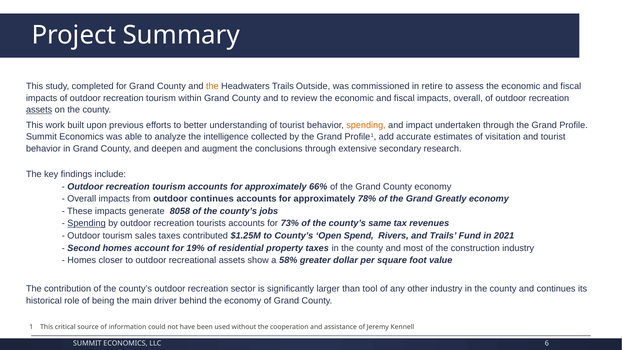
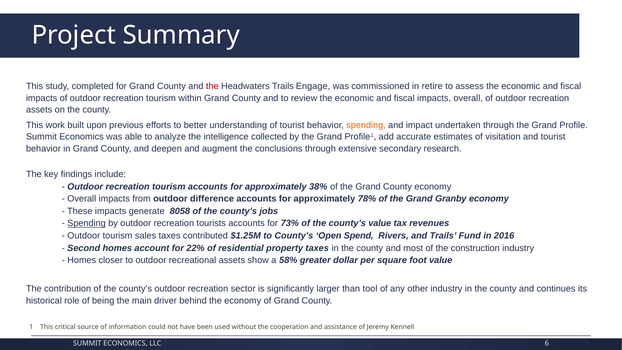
the colour: orange -> red (212, 86)
Outside: Outside -> Engage (313, 86)
assets underline: present -> none (39, 110)
66%: 66% -> 38% (318, 187)
outdoor continues: continues -> difference (212, 199)
Greatly: Greatly -> Granby (451, 199)
county’s same: same -> value (380, 223)
2021: 2021 -> 2016 (504, 236)
19%: 19% -> 22% (196, 248)
